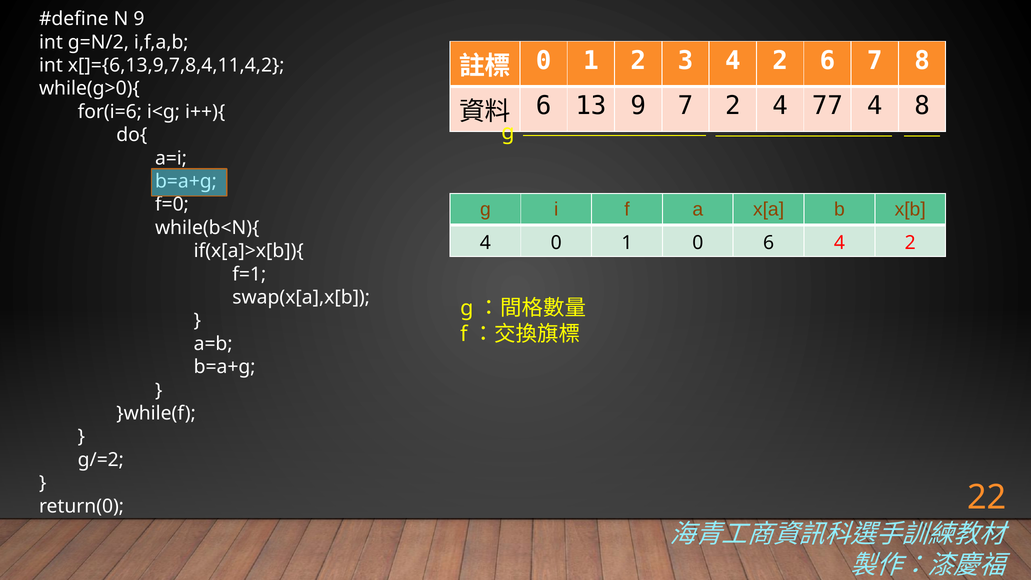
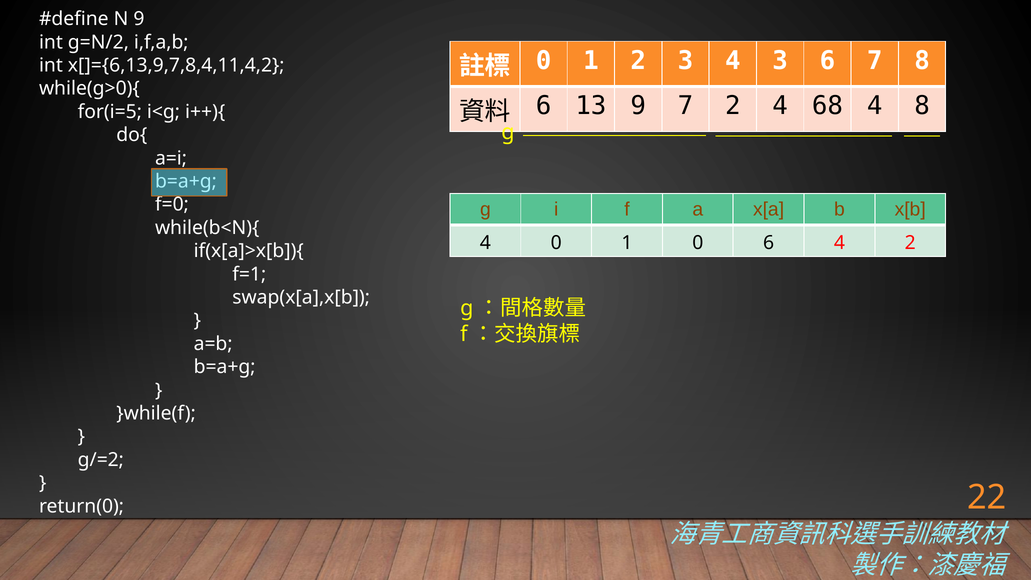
3 4 2: 2 -> 3 (780, 61)
77: 77 -> 68 (827, 106)
for(i=6: for(i=6 -> for(i=5 (110, 112)
